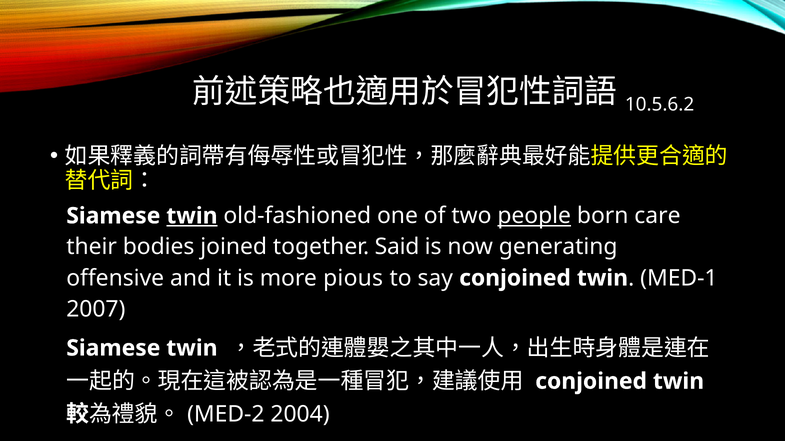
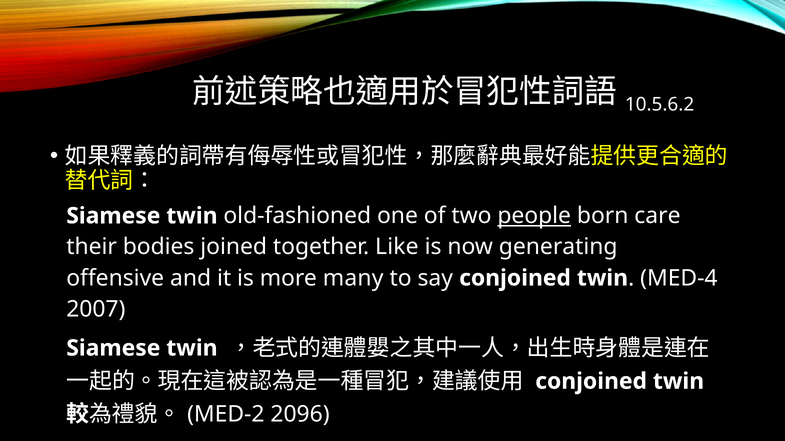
twin underline: present -> none (192, 216)
Said: Said -> Like (397, 247)
pious: pious -> many (353, 278)
MED-1: MED-1 -> MED-4 (679, 278)
2004: 2004 -> 2096 (300, 415)
